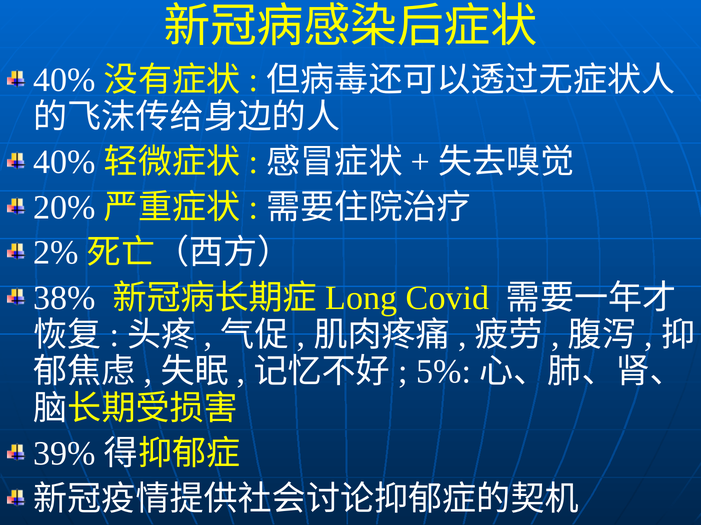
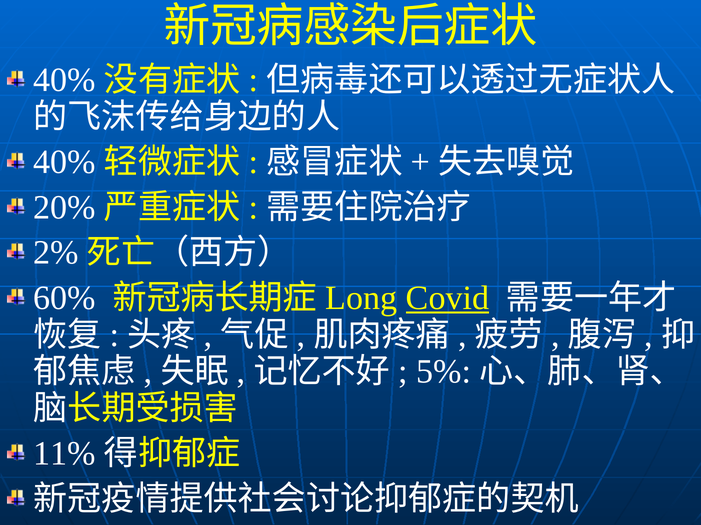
38%: 38% -> 60% (65, 298)
Covid underline: none -> present (447, 298)
39%: 39% -> 11% (65, 454)
